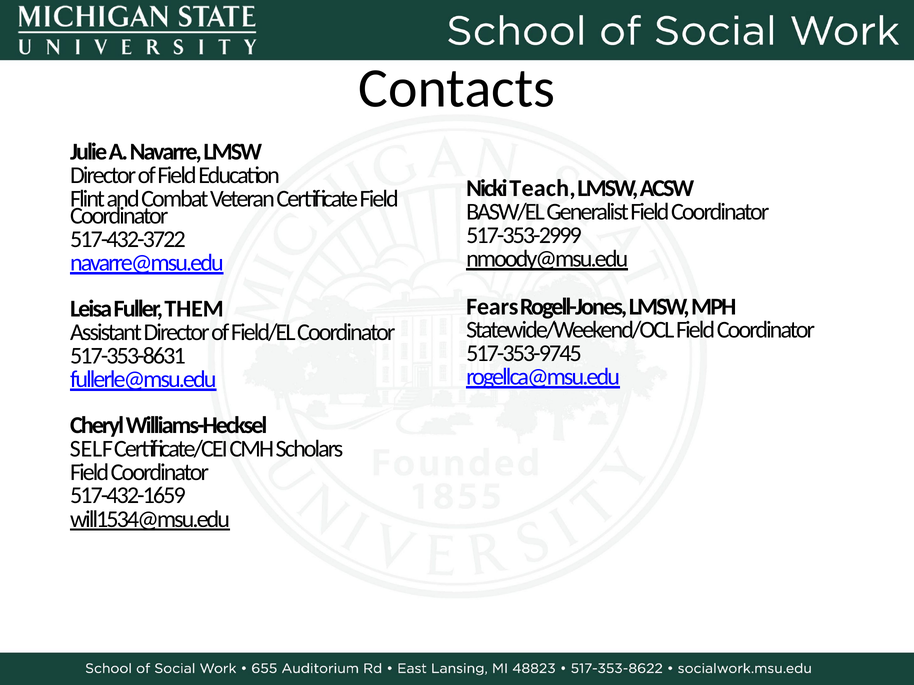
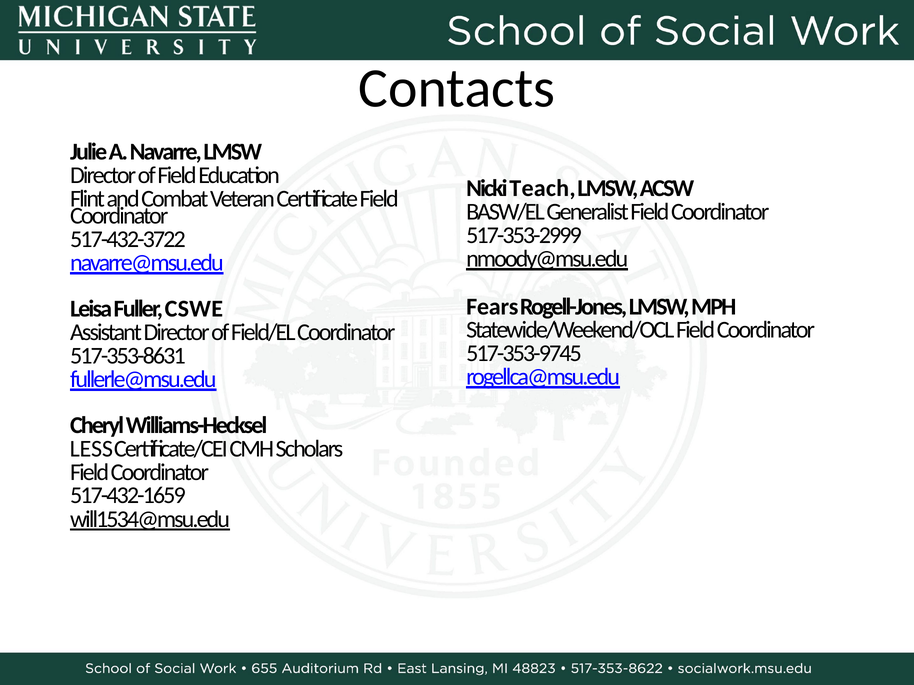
THEM: THEM -> CSWE (194, 309)
SELF: SELF -> LESS (91, 449)
